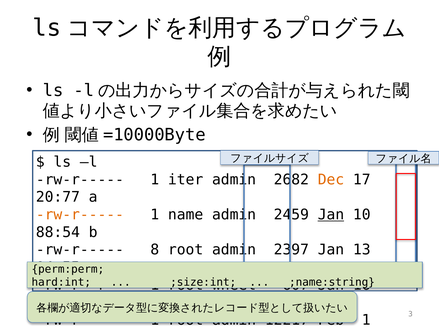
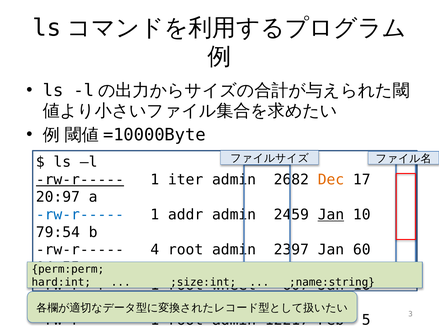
rw-r----- underline: none -> present (80, 180)
20:77: 20:77 -> 20:97 (58, 197)
rw-r----- colour: orange -> blue (80, 215)
name: name -> addr (186, 215)
88:54: 88:54 -> 79:54 (58, 232)
8: 8 -> 4 (155, 250)
13: 13 -> 60 (362, 250)
1: 1 -> 5 (366, 320)
